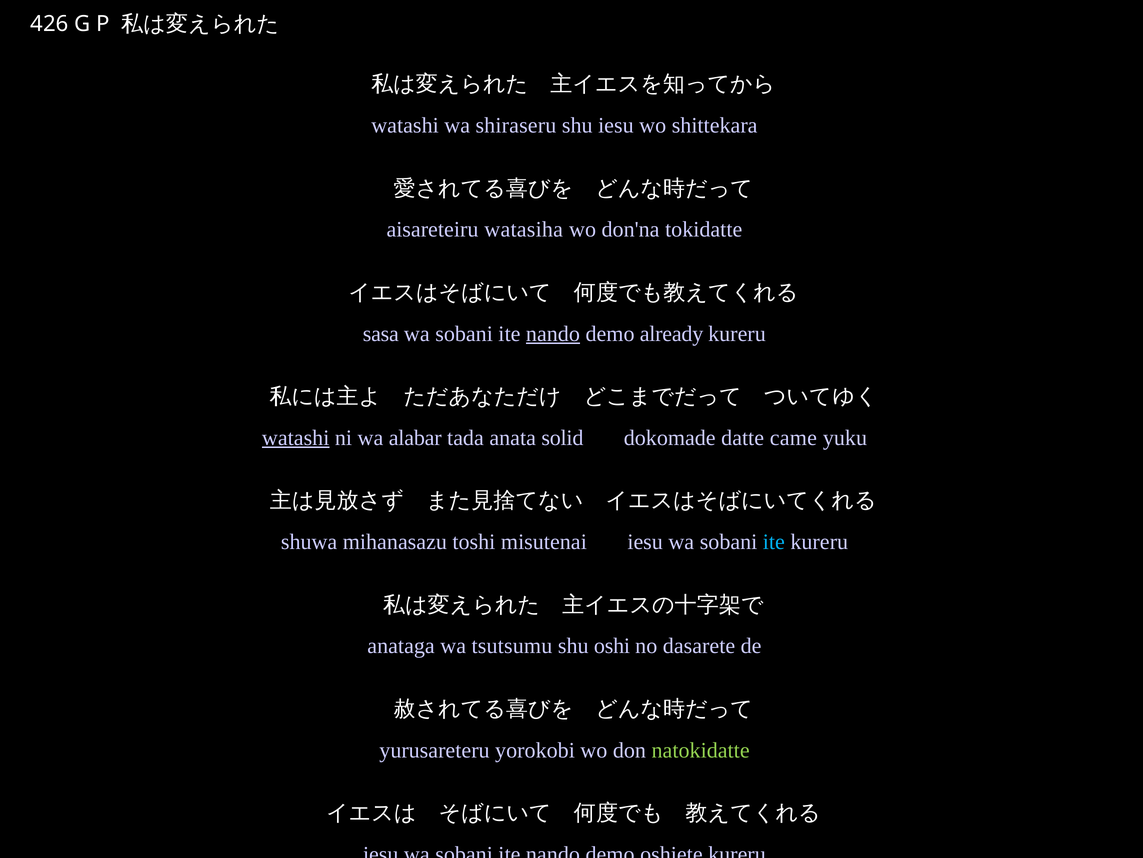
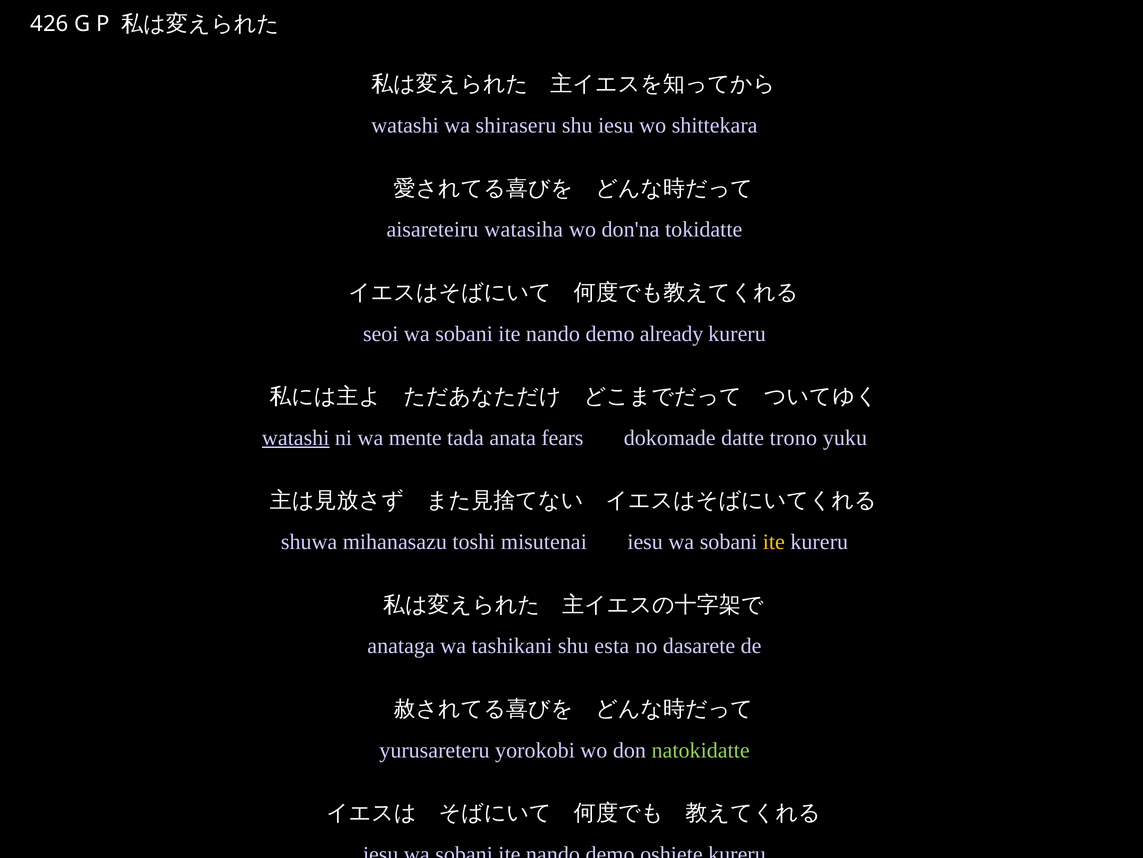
sasa: sasa -> seoi (381, 333)
nando underline: present -> none (553, 333)
alabar: alabar -> mente (415, 438)
solid: solid -> fears (562, 438)
came: came -> trono (793, 438)
ite colour: light blue -> yellow (774, 542)
tsutsumu: tsutsumu -> tashikani (512, 646)
oshi: oshi -> esta (612, 646)
